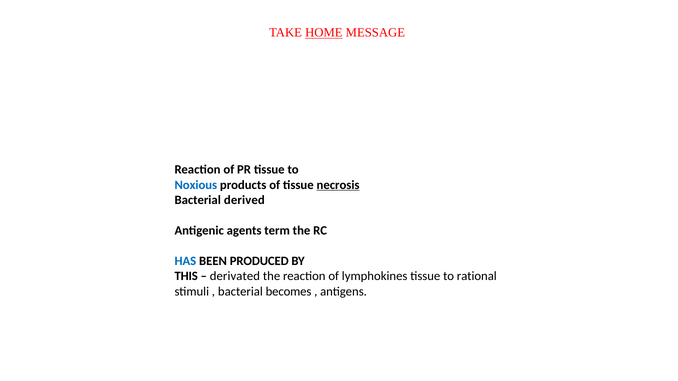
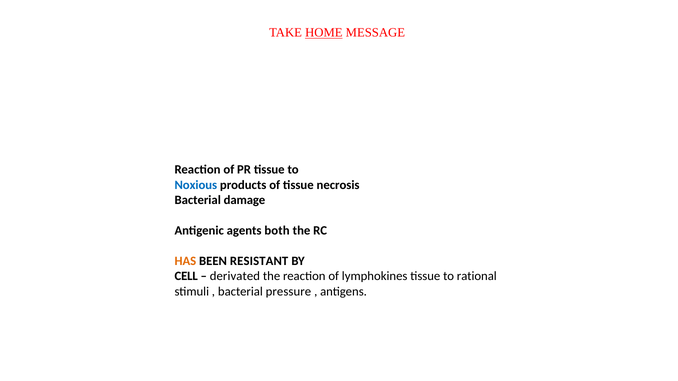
necrosis underline: present -> none (338, 185)
derived: derived -> damage (244, 200)
term: term -> both (277, 231)
HAS colour: blue -> orange (185, 261)
PRODUCED: PRODUCED -> RESISTANT (259, 261)
THIS: THIS -> CELL (186, 277)
becomes: becomes -> pressure (288, 292)
